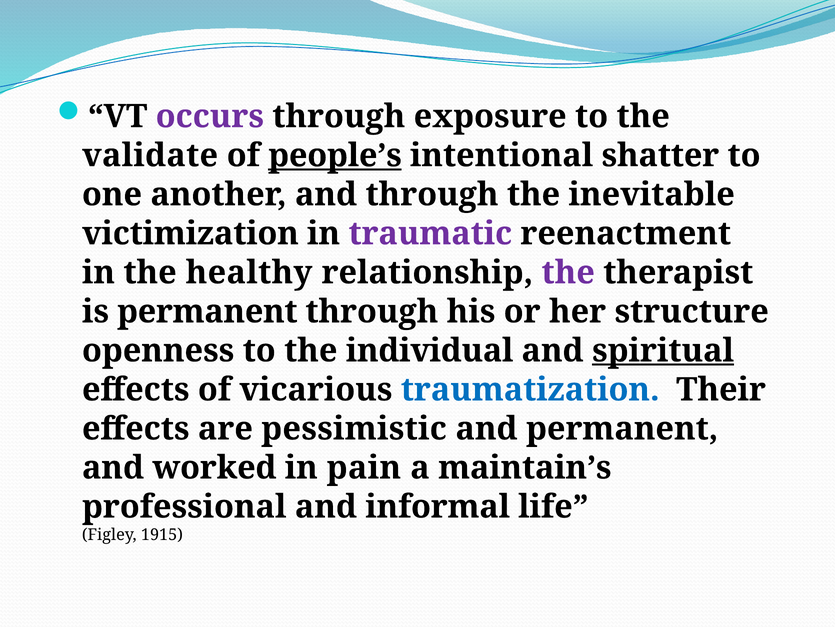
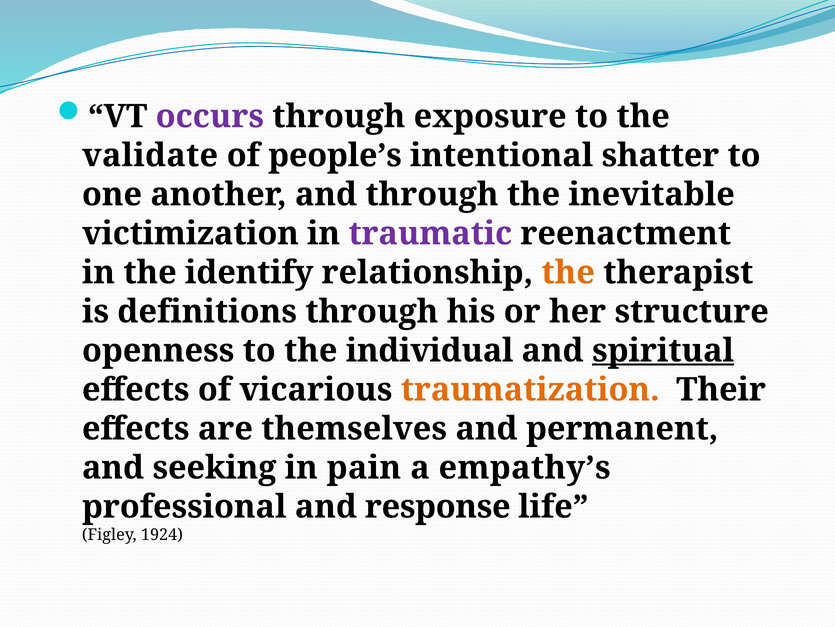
people’s underline: present -> none (335, 155)
healthy: healthy -> identify (249, 272)
the colour: purple -> orange (568, 272)
is permanent: permanent -> definitions (207, 311)
traumatization colour: blue -> orange (530, 389)
pessimistic: pessimistic -> themselves (354, 428)
worked: worked -> seeking (214, 467)
maintain’s: maintain’s -> empathy’s (525, 467)
informal: informal -> response (438, 506)
1915: 1915 -> 1924 (162, 534)
